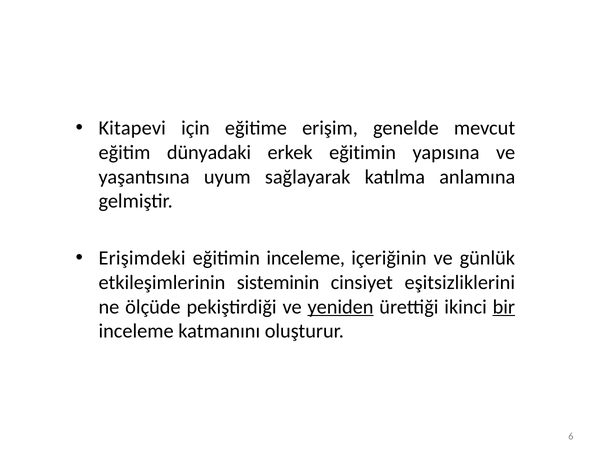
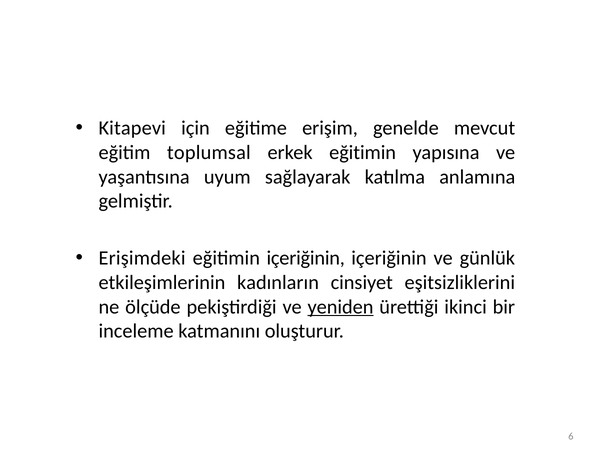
dünyadaki: dünyadaki -> toplumsal (209, 153)
eğitimin inceleme: inceleme -> içeriğinin (306, 258)
sisteminin: sisteminin -> kadınların (278, 283)
bir underline: present -> none (504, 307)
